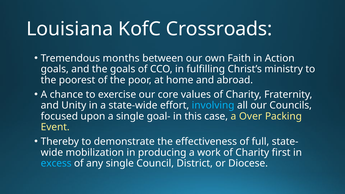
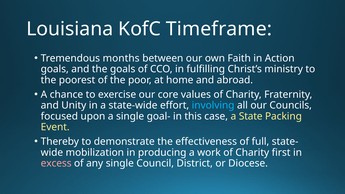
Crossroads: Crossroads -> Timeframe (219, 29)
Over: Over -> State (251, 116)
excess colour: light blue -> pink (56, 163)
